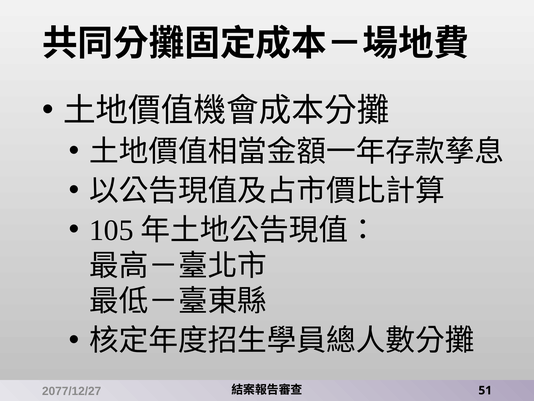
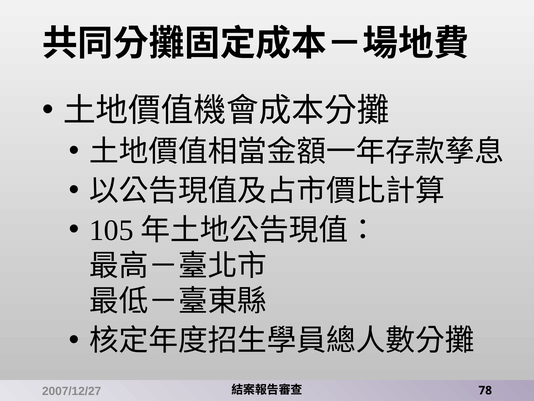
51: 51 -> 78 (485, 390)
2077/12/27: 2077/12/27 -> 2007/12/27 (72, 391)
